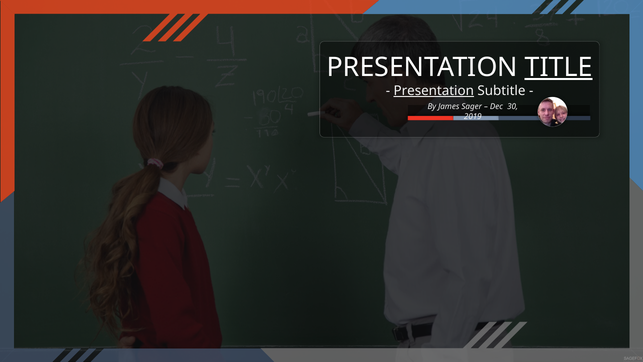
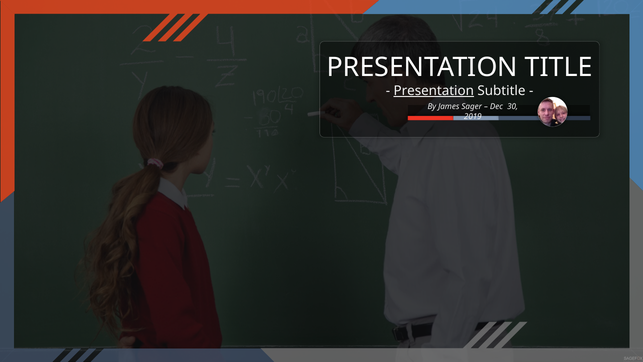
TITLE underline: present -> none (559, 67)
